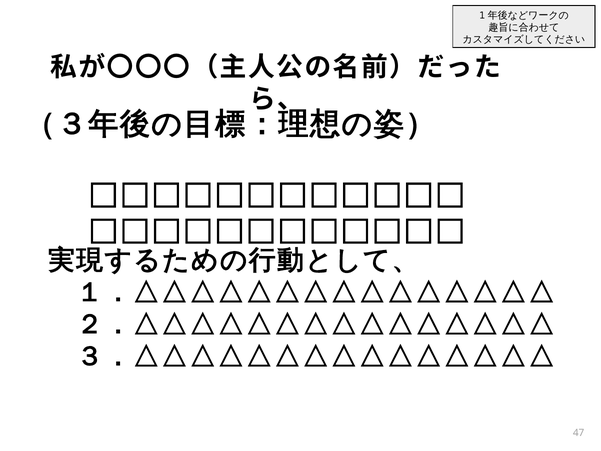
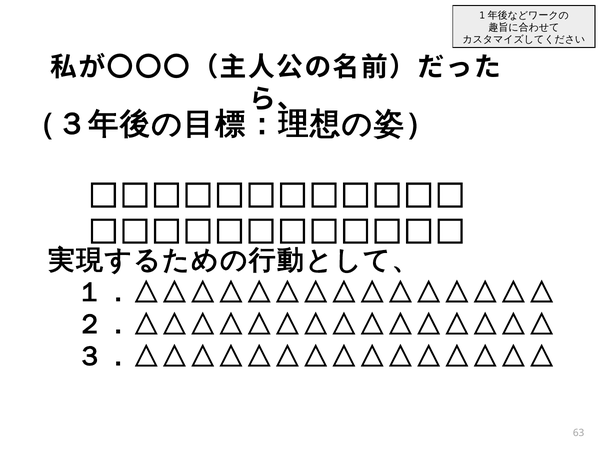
47: 47 -> 63 (579, 433)
